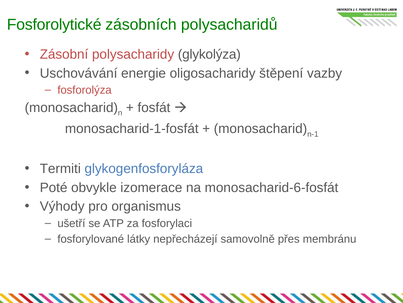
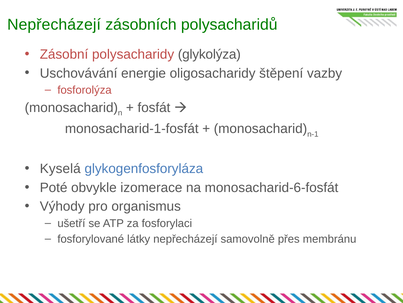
Fosforolytické: Fosforolytické -> Nepřecházejí (54, 25)
Termiti: Termiti -> Kyselá (60, 168)
